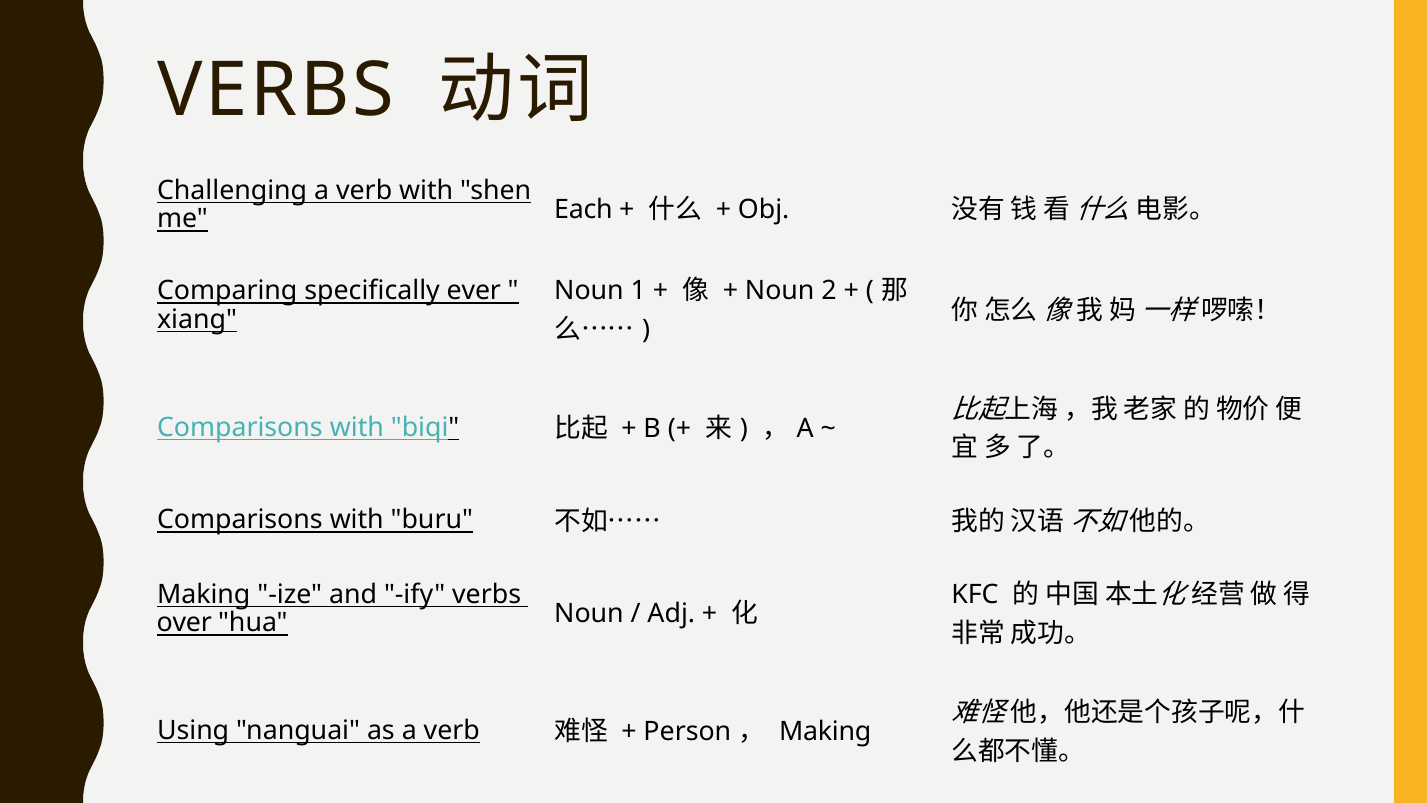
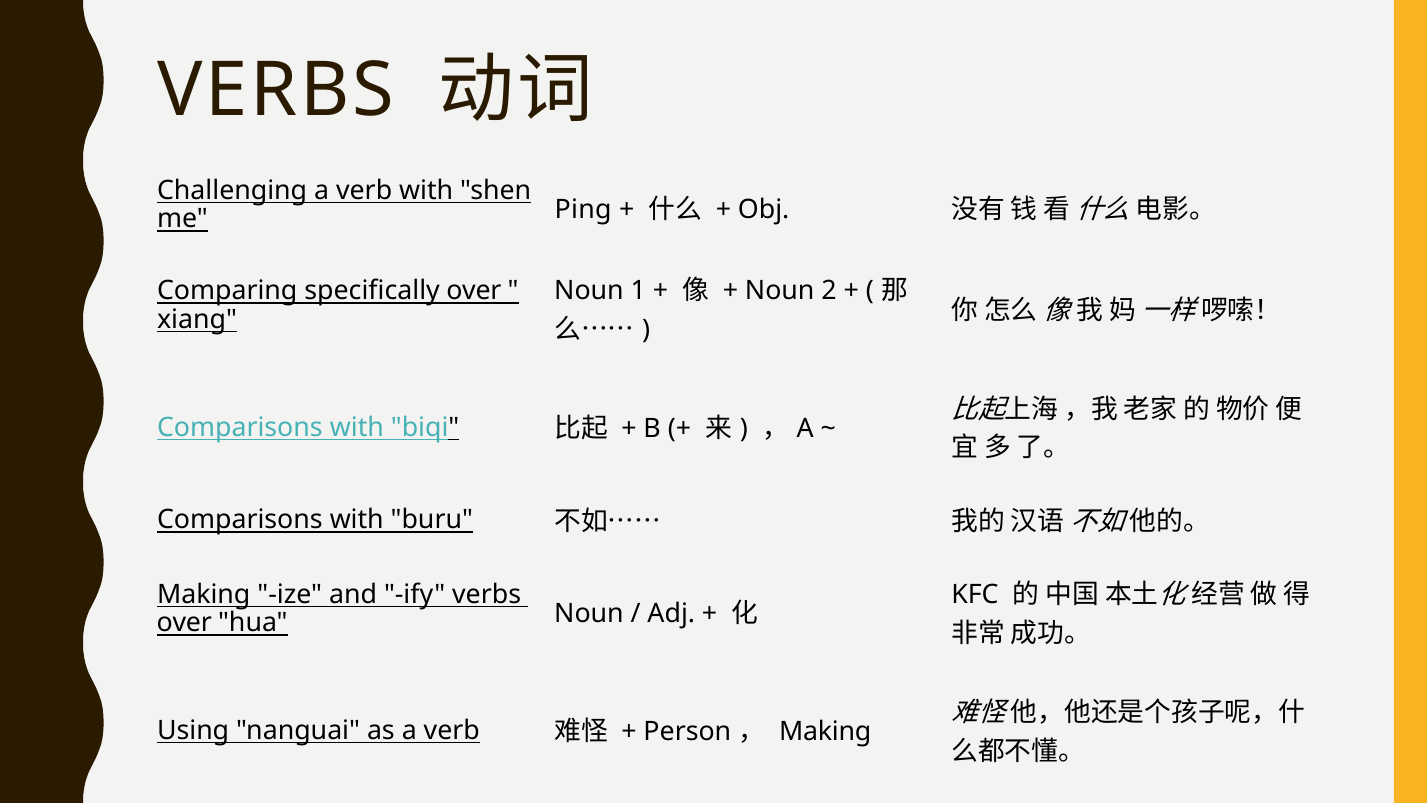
Each: Each -> Ping (583, 210)
specifically ever: ever -> over (474, 291)
